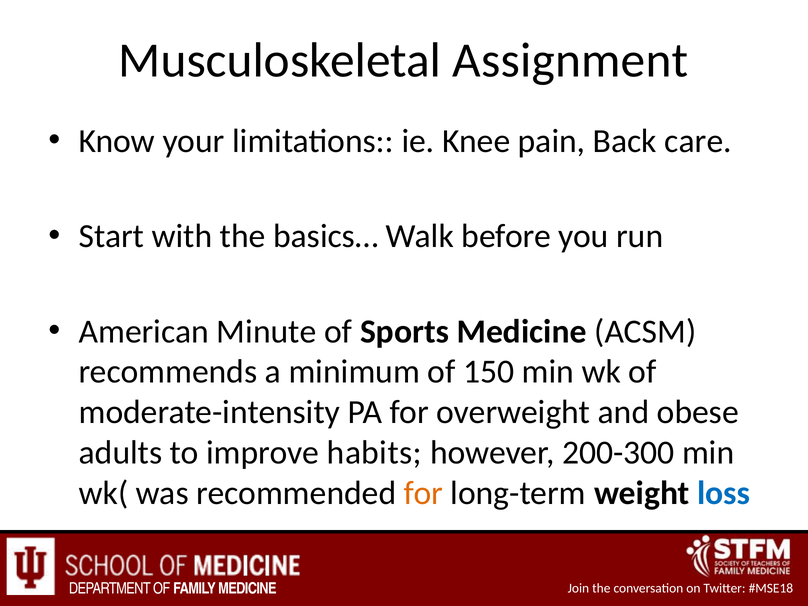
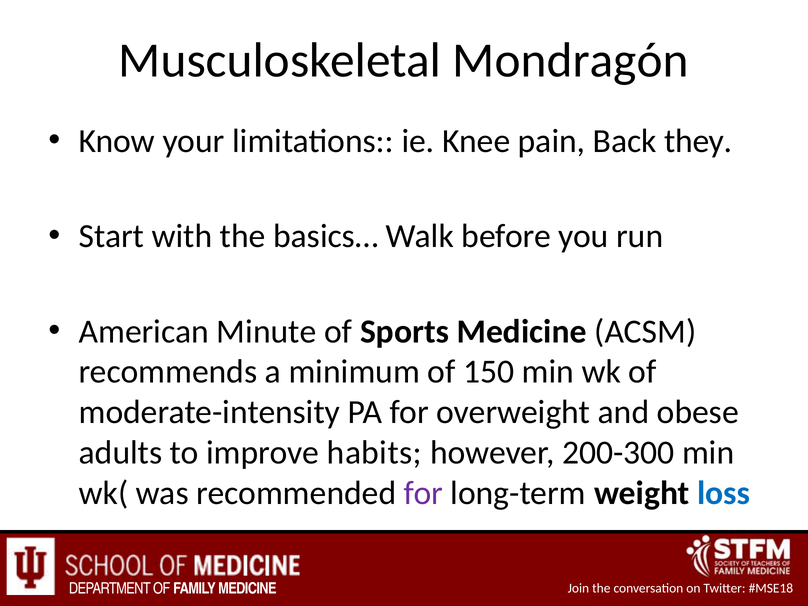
Assignment: Assignment -> Mondragón (571, 61)
care: care -> they (698, 141)
for colour: orange -> purple (423, 493)
